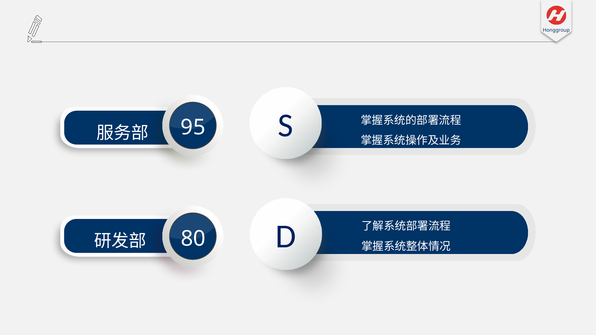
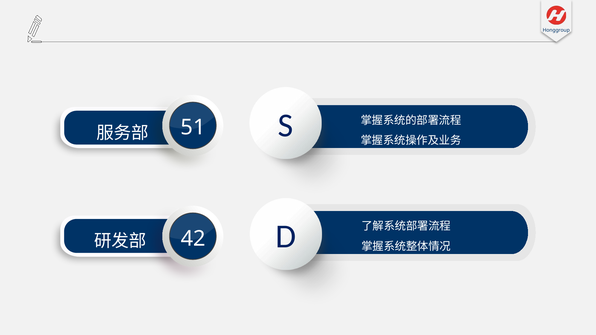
95: 95 -> 51 (193, 127)
80: 80 -> 42 (193, 239)
